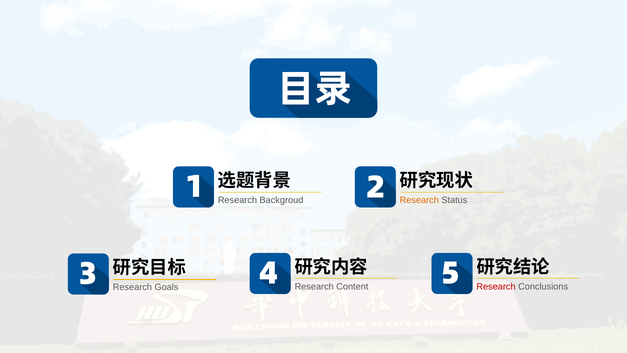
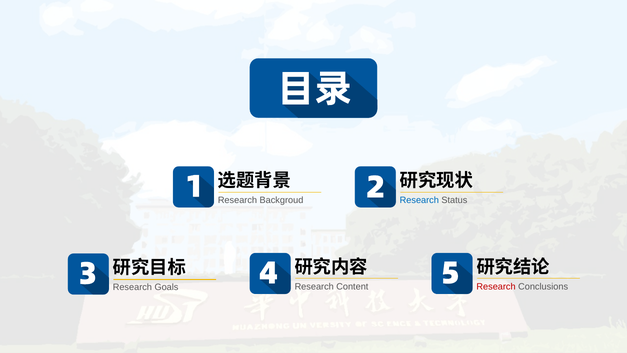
Research colour: orange -> blue (419, 200)
